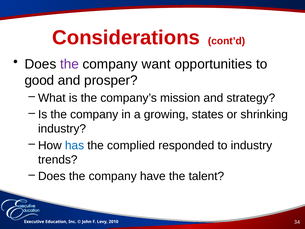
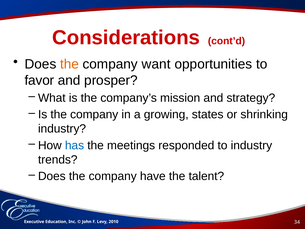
the colour: purple -> orange (69, 64)
good: good -> favor (39, 80)
complied: complied -> meetings (131, 145)
